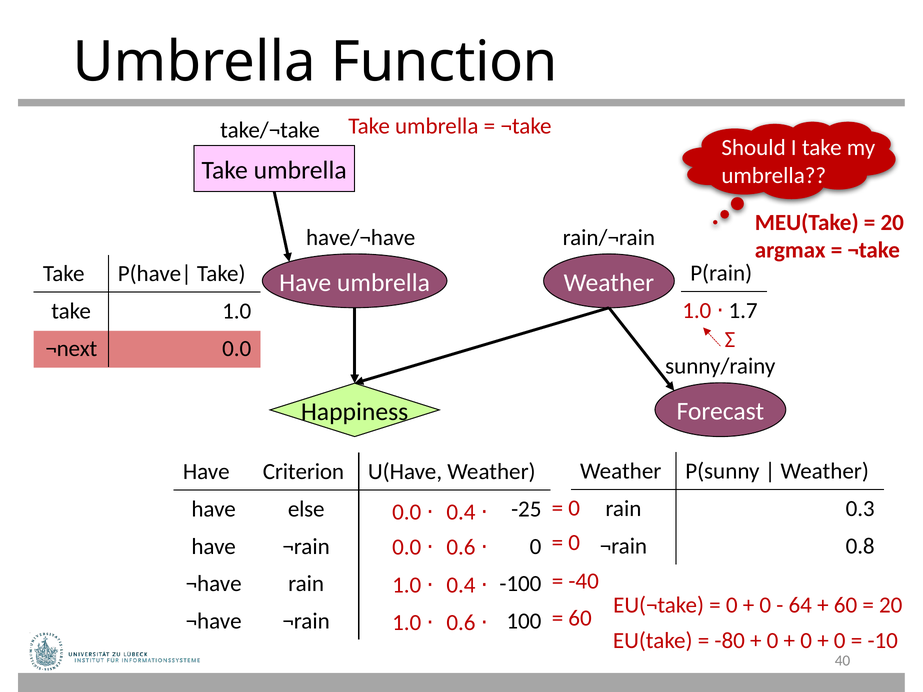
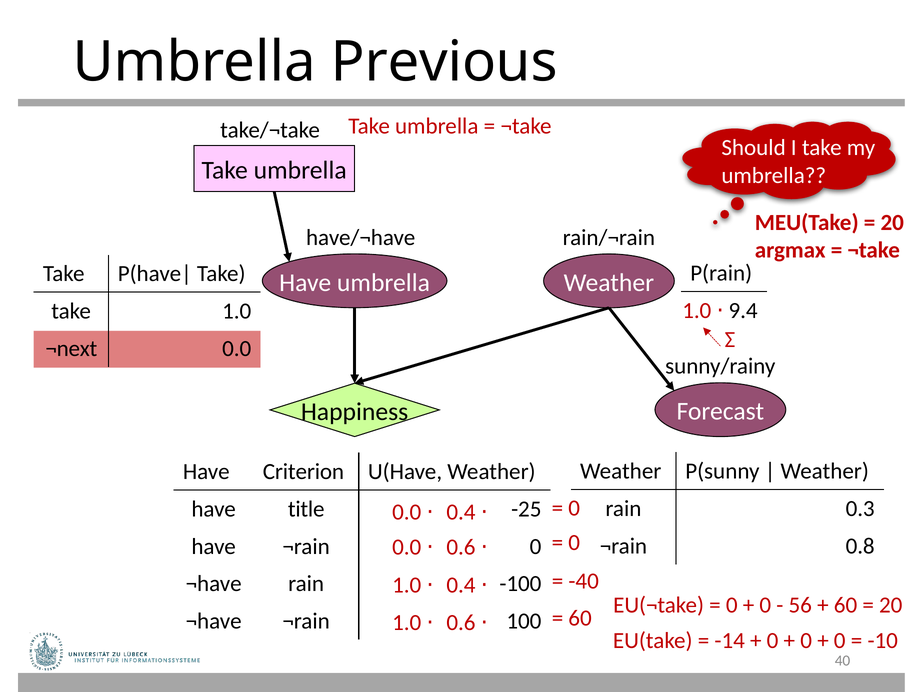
Function: Function -> Previous (444, 62)
1.7: 1.7 -> 9.4 (743, 311)
else: else -> title (306, 509)
64: 64 -> 56 (800, 605)
-80: -80 -> -14 (730, 641)
